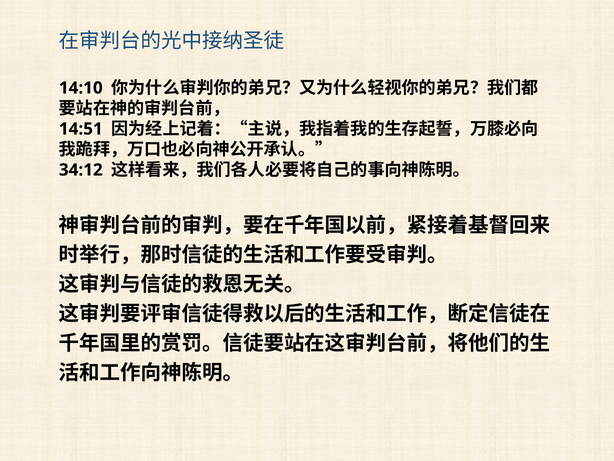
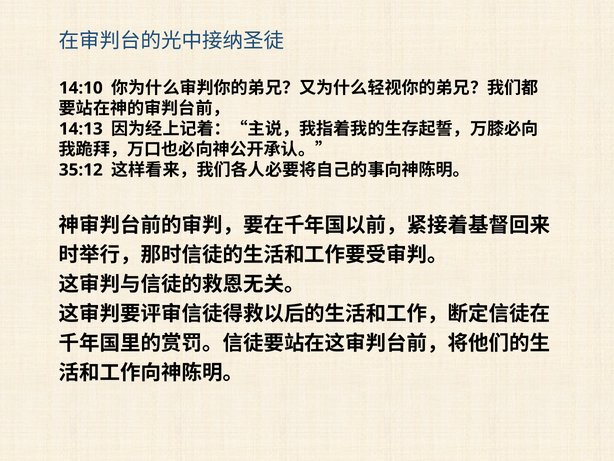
14:51: 14:51 -> 14:13 (81, 129)
34:12: 34:12 -> 35:12 (81, 170)
